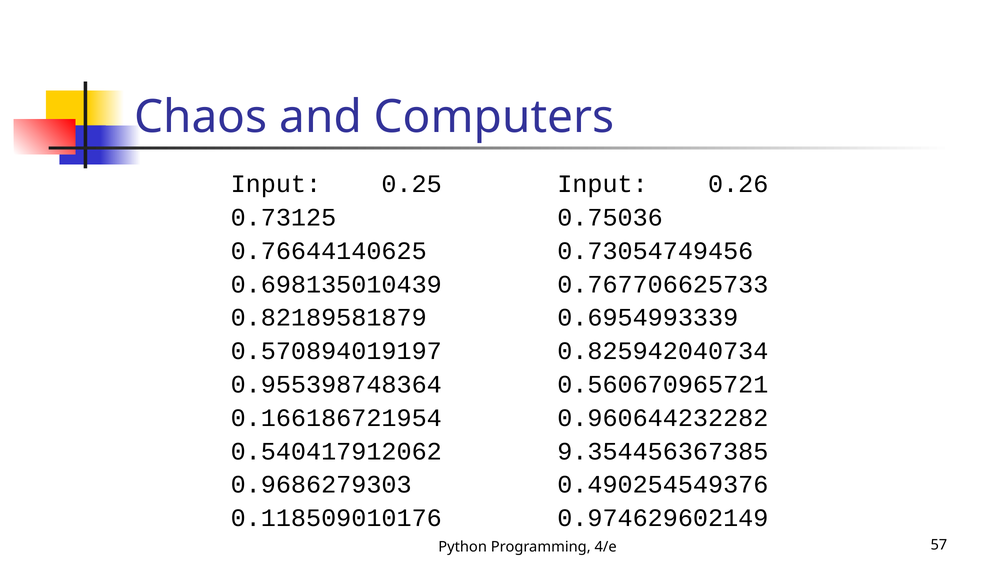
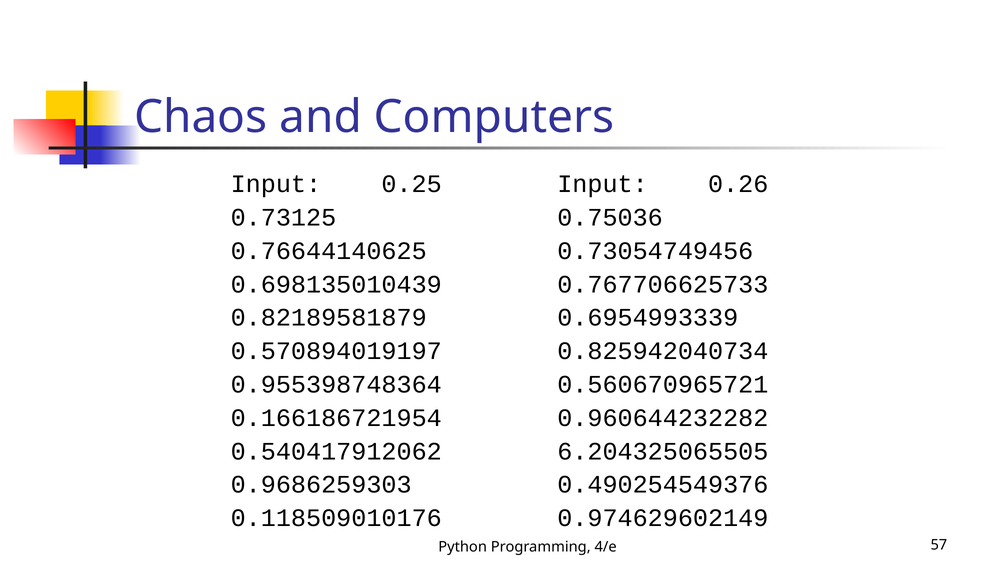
9.354456367385: 9.354456367385 -> 6.204325065505 (663, 451)
0.9686279303: 0.9686279303 -> 0.9686259303 (321, 485)
